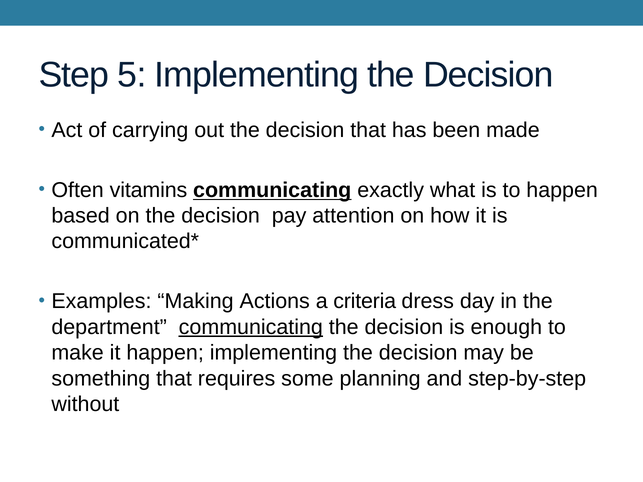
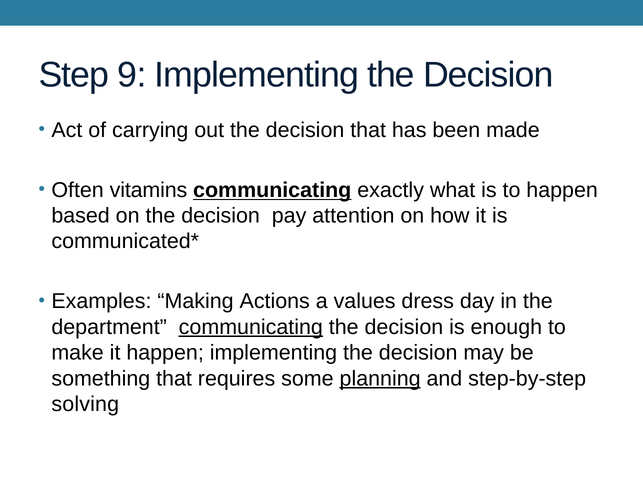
5: 5 -> 9 (132, 75)
criteria: criteria -> values (365, 302)
planning underline: none -> present (380, 379)
without: without -> solving (85, 404)
